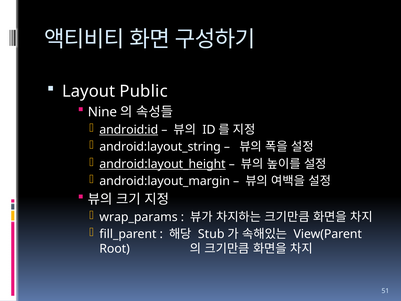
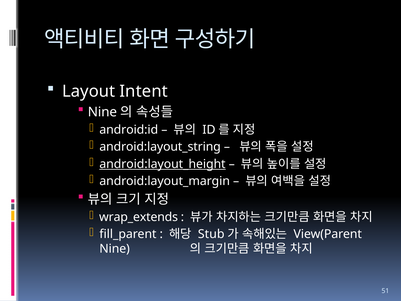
Public: Public -> Intent (144, 91)
android:id underline: present -> none (129, 130)
wrap_params: wrap_params -> wrap_extends (139, 217)
Root: Root -> Nine (115, 249)
